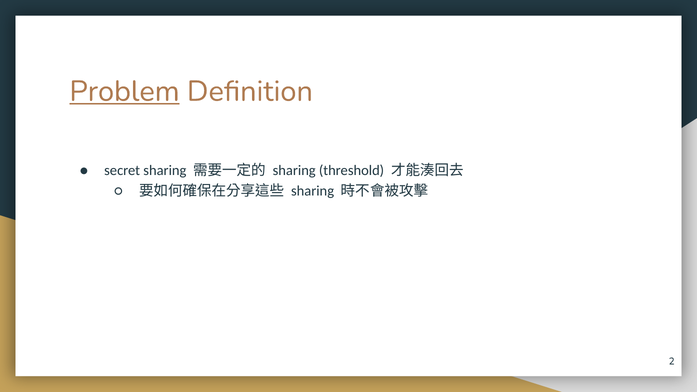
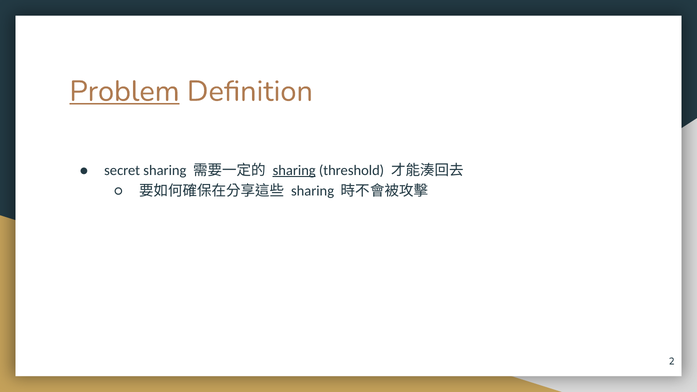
sharing underline: none -> present (294, 170)
